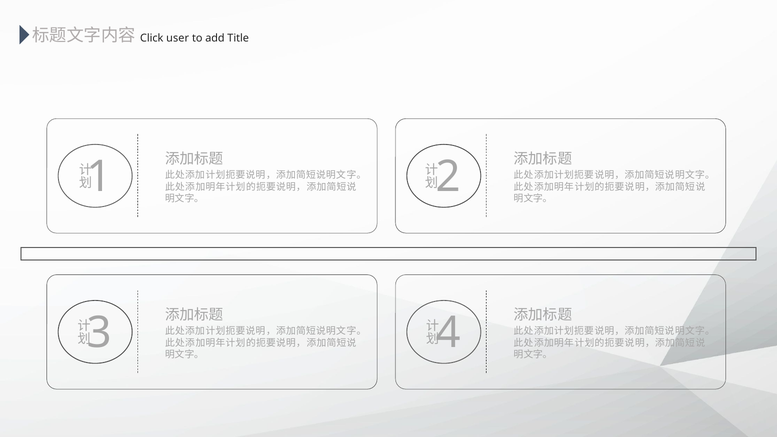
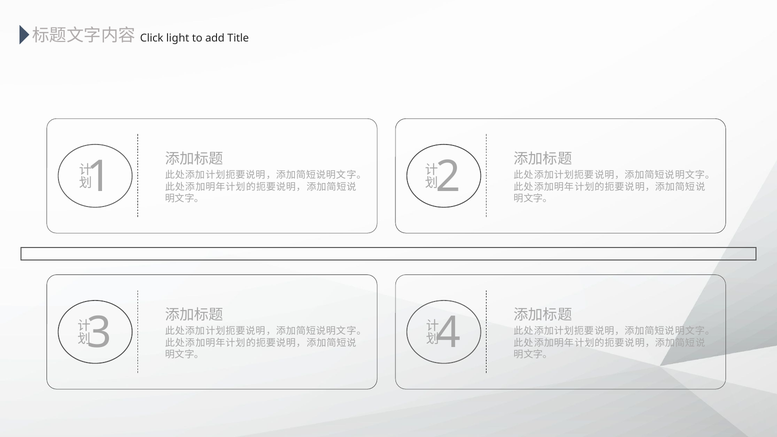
user: user -> light (178, 38)
